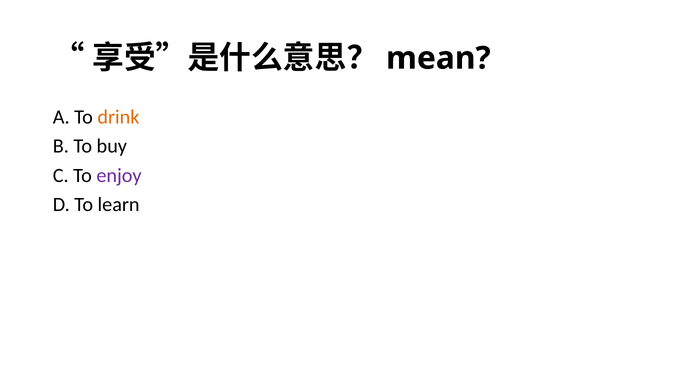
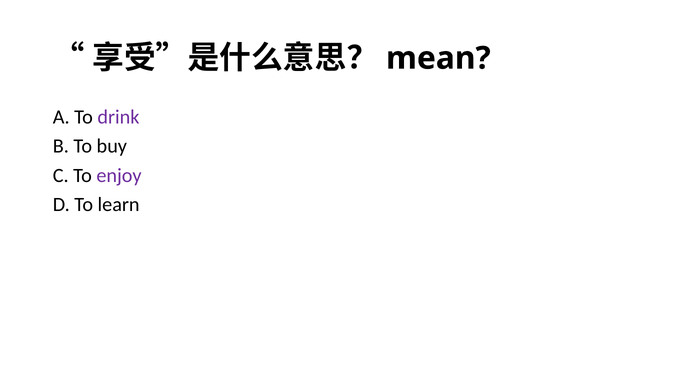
drink colour: orange -> purple (118, 117)
